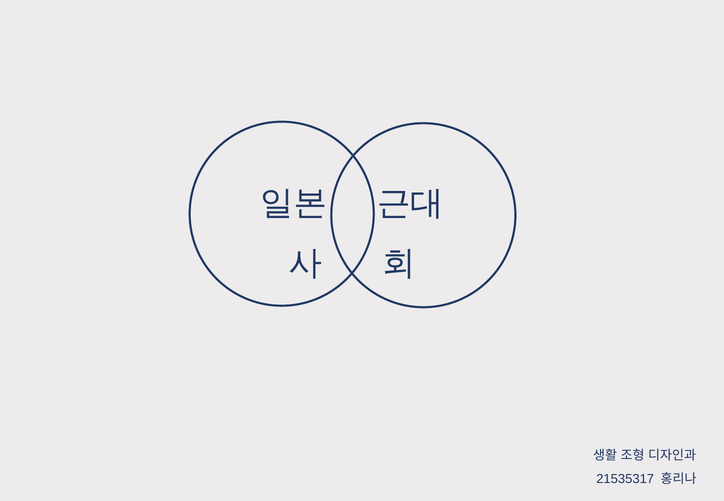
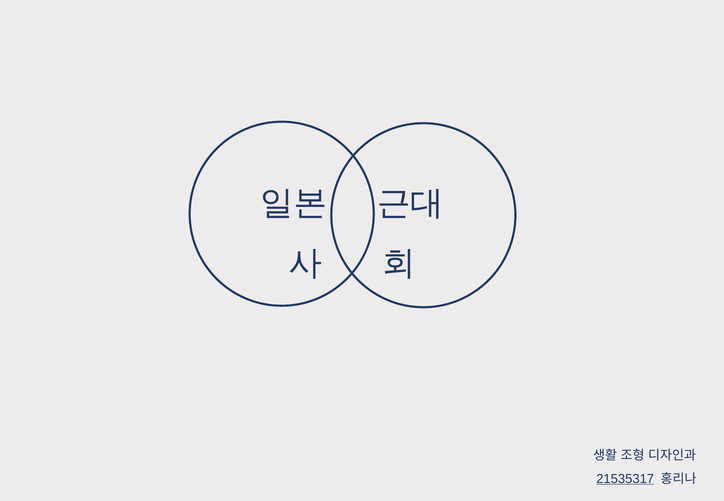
21535317 underline: none -> present (625, 479)
